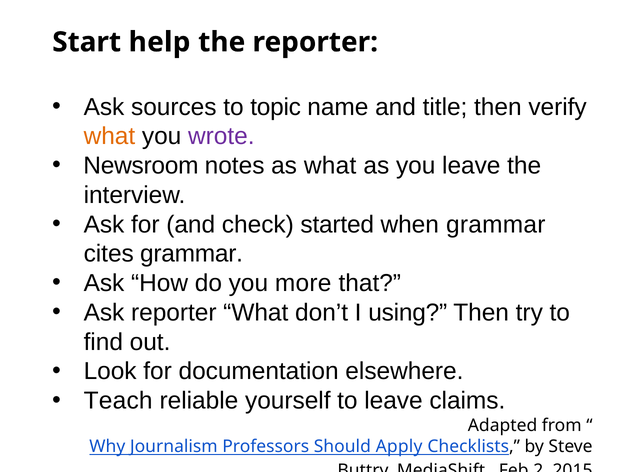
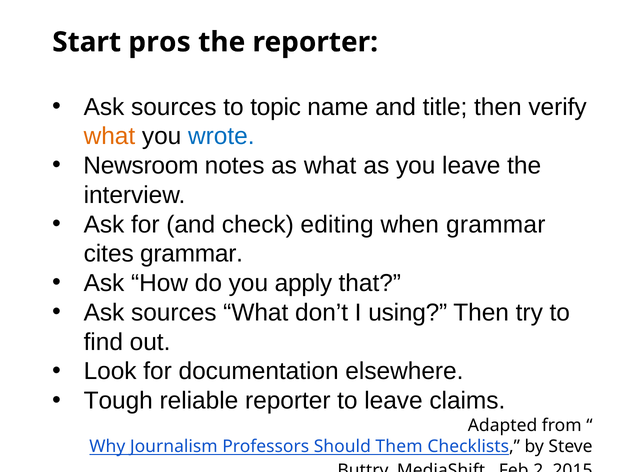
help: help -> pros (160, 42)
wrote colour: purple -> blue (221, 136)
started: started -> editing (337, 224)
more: more -> apply (303, 283)
reporter: reporter -> sources (174, 312)
Teach: Teach -> Tough (118, 401)
reliable yourself: yourself -> reporter (288, 401)
Apply: Apply -> Them (399, 446)
